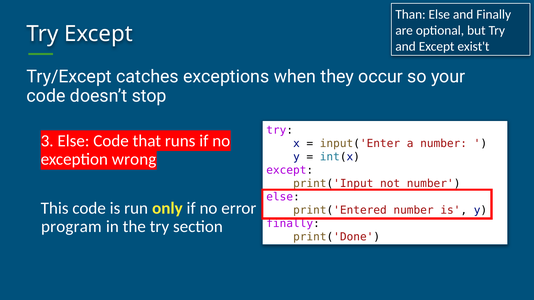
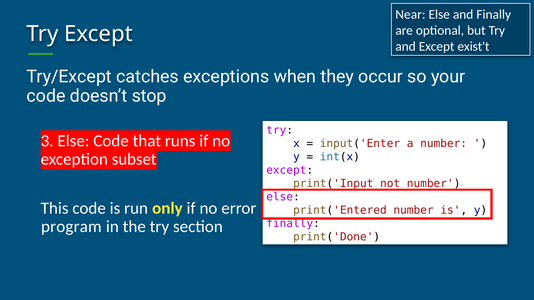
Than: Than -> Near (410, 14)
wrong: wrong -> subset (134, 160)
